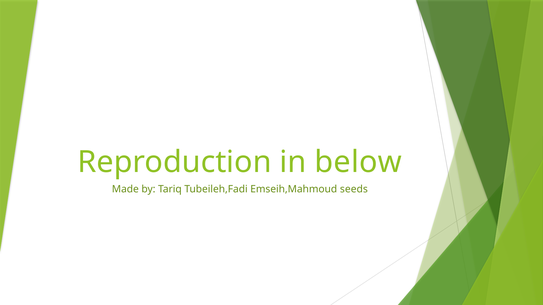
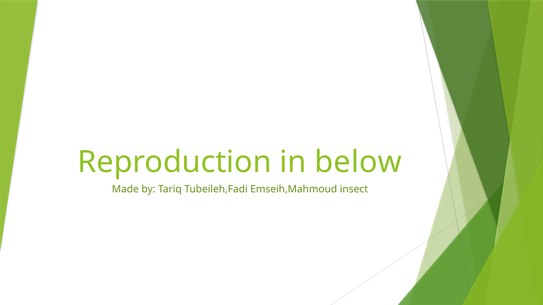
seeds: seeds -> insect (354, 189)
